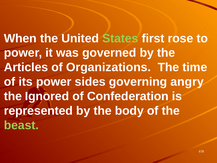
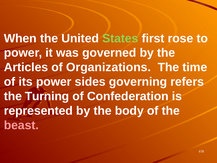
angry: angry -> refers (187, 82)
Ignored: Ignored -> Turning (47, 96)
beast colour: light green -> pink (21, 125)
